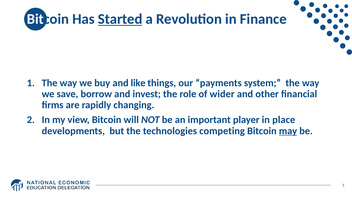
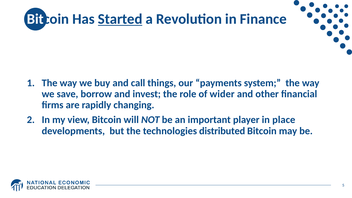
like: like -> call (138, 83)
competing: competing -> distributed (222, 131)
may underline: present -> none (288, 131)
